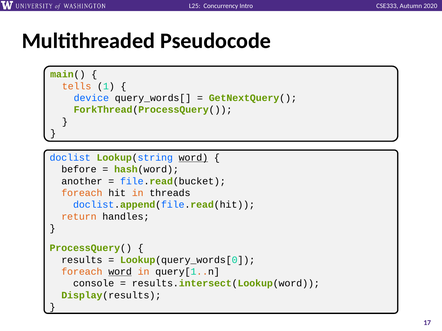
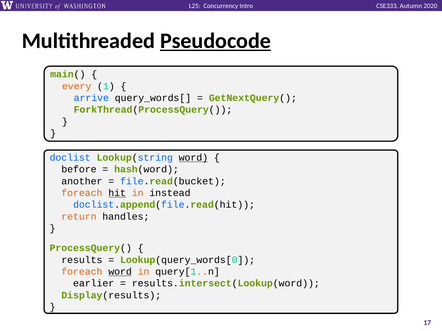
Pseudocode underline: none -> present (216, 41)
tells: tells -> every (77, 86)
device: device -> arrive (91, 98)
hit underline: none -> present (117, 193)
threads: threads -> instead (170, 193)
console: console -> earlier (94, 284)
